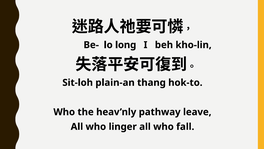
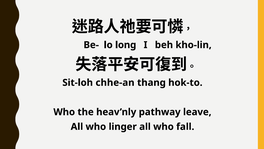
plain-an: plain-an -> chhe-an (115, 82)
